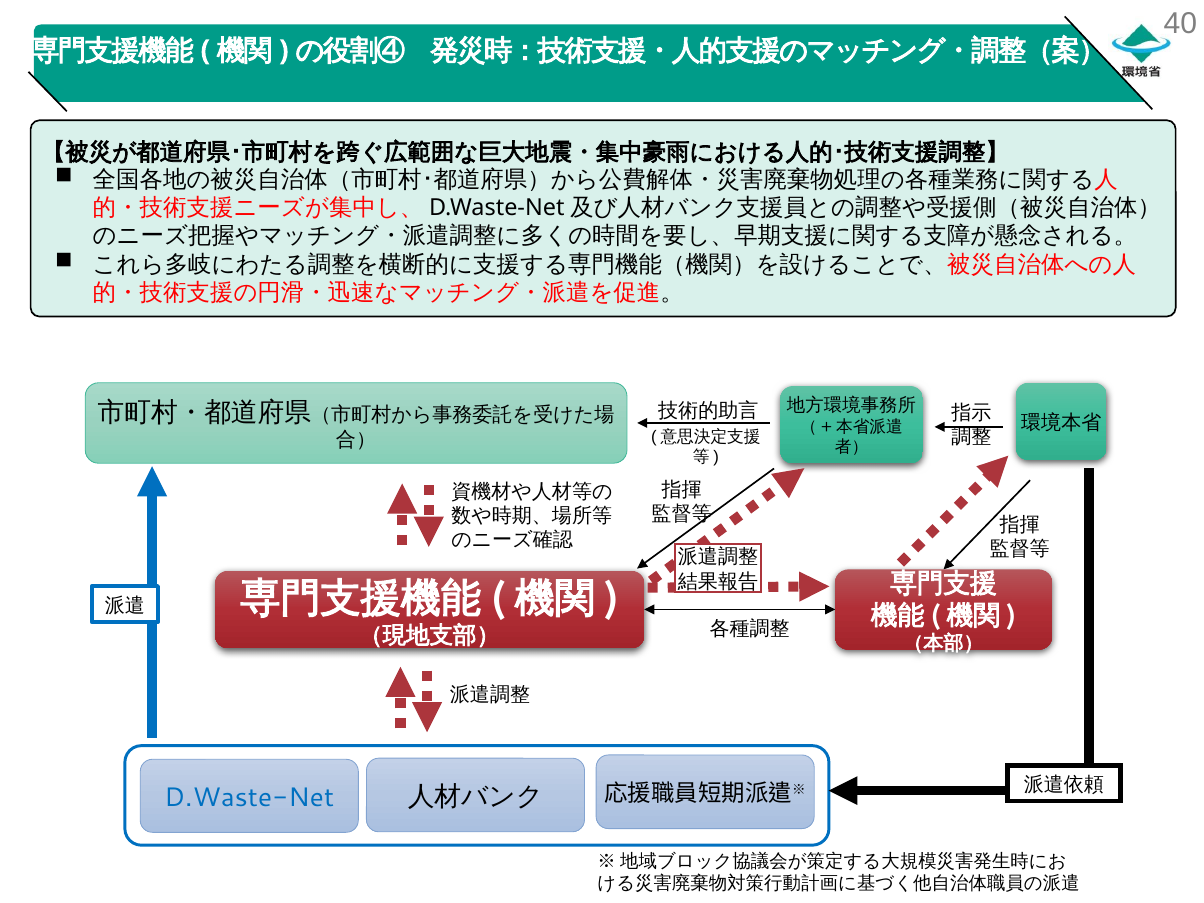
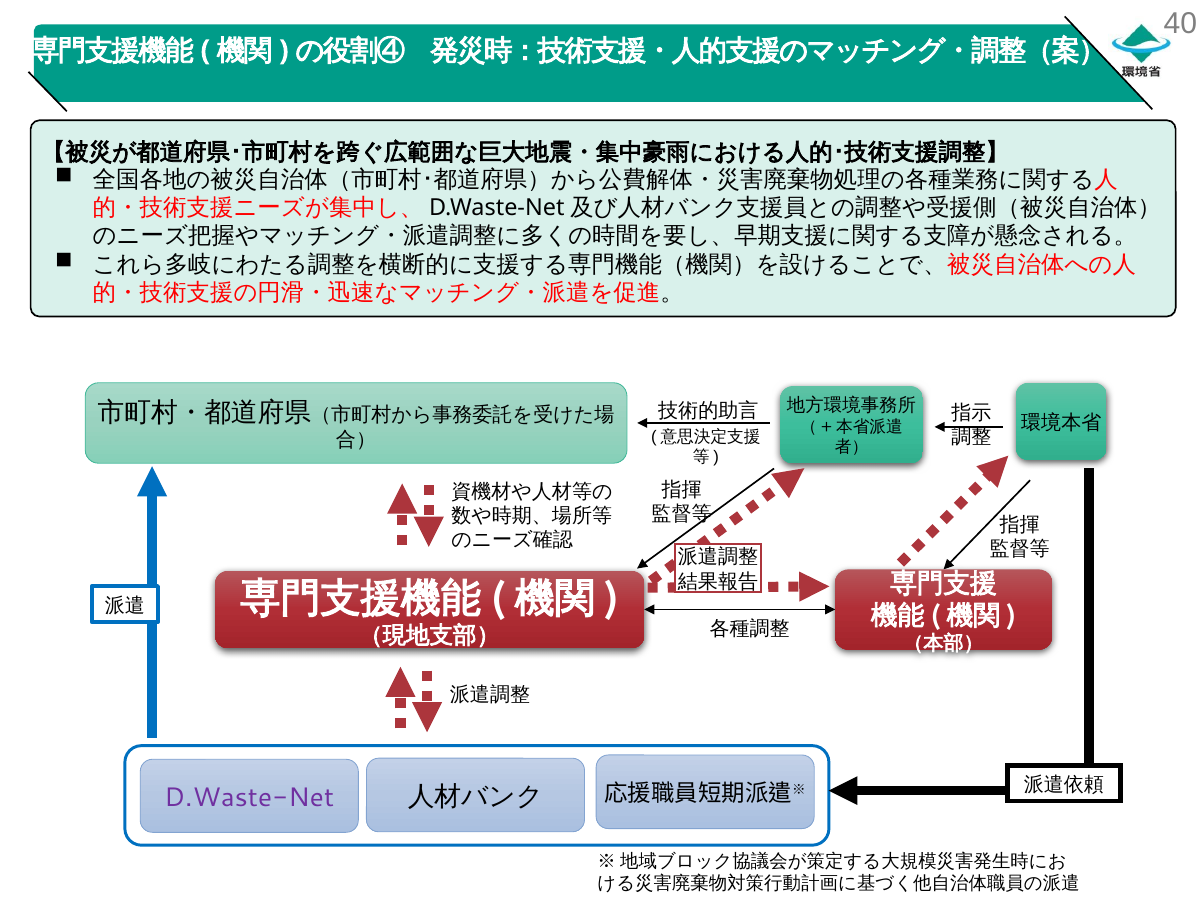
D.Waste-Net colour: blue -> purple (249, 798)
